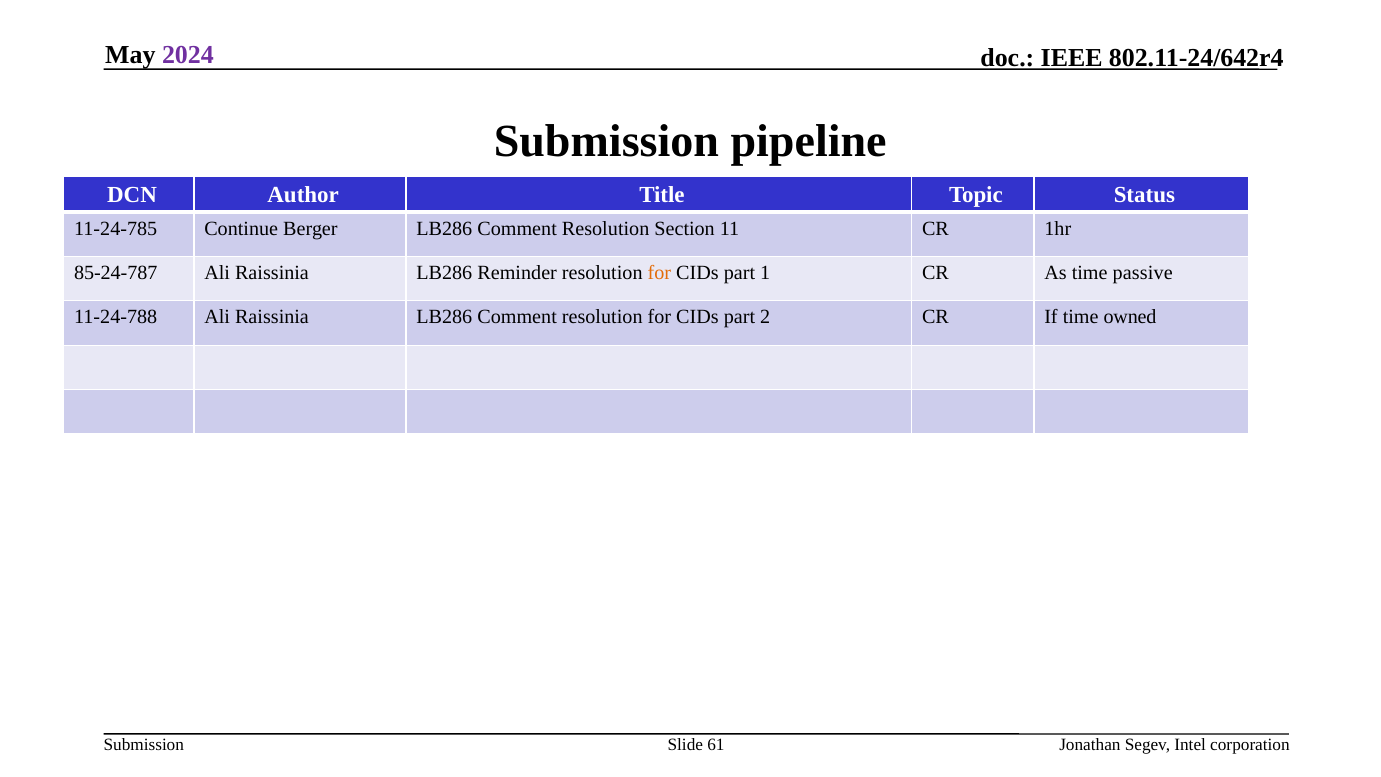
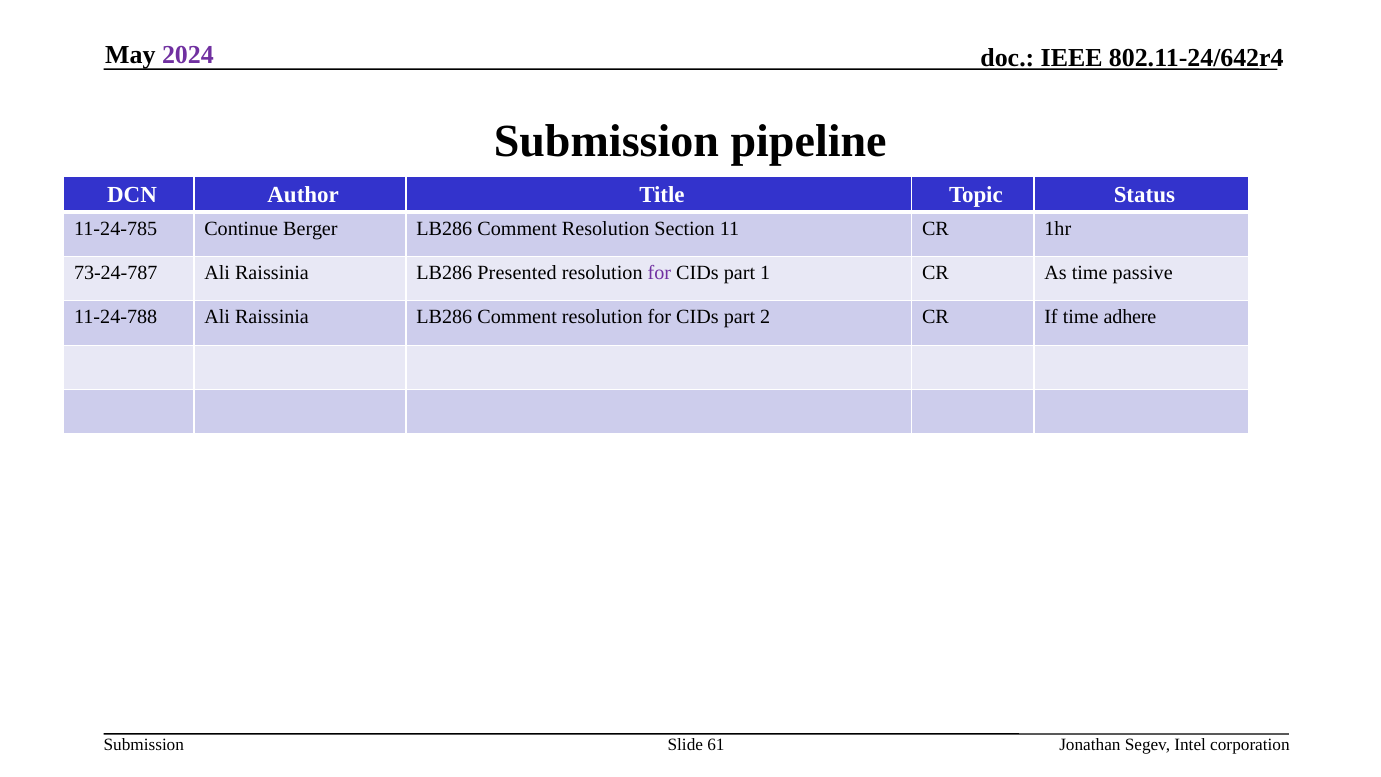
85-24-787: 85-24-787 -> 73-24-787 (116, 273)
Reminder: Reminder -> Presented (517, 273)
for colour: orange -> purple (659, 273)
owned: owned -> adhere (1130, 317)
